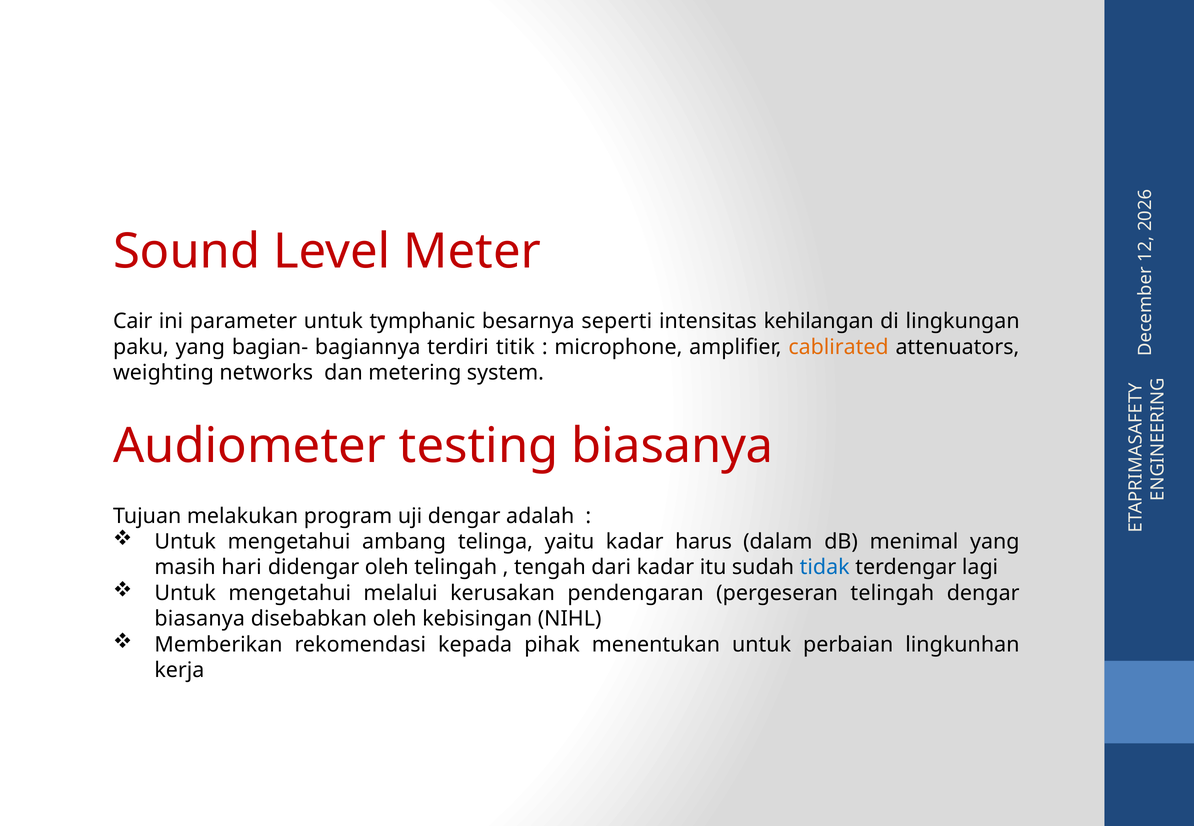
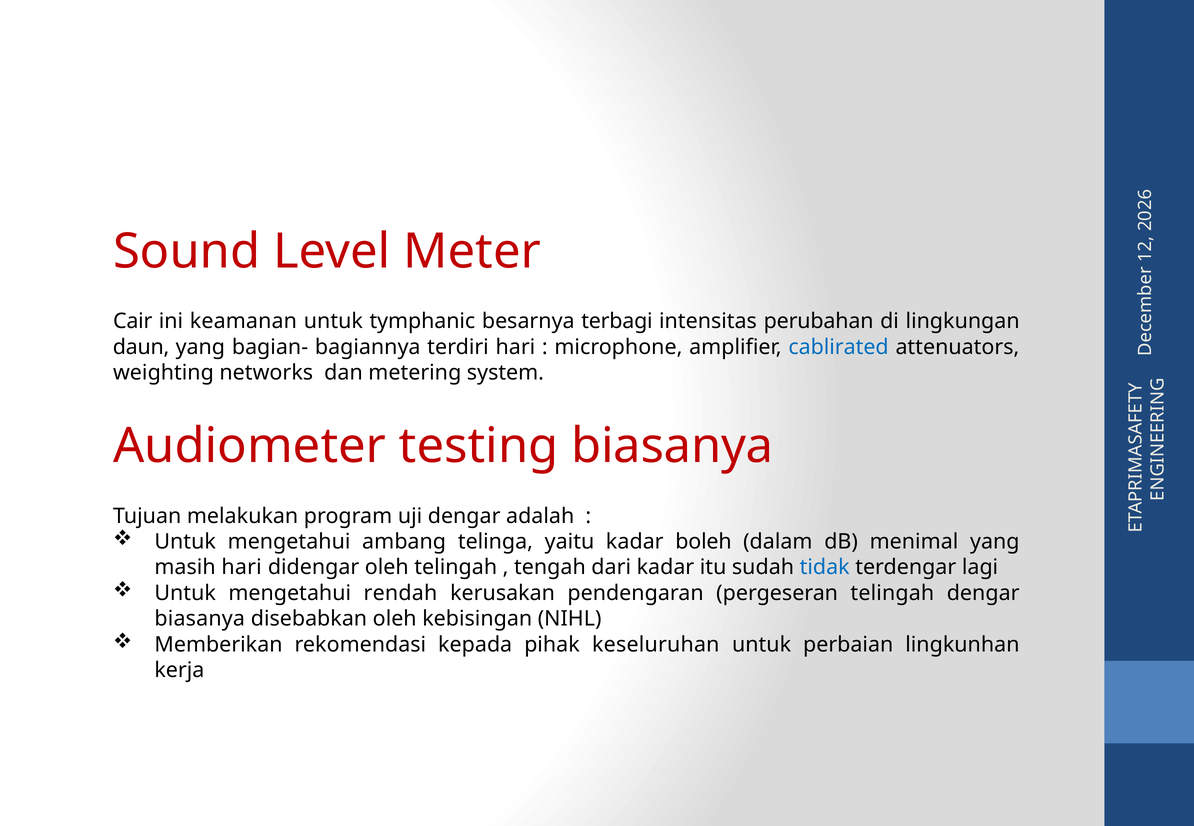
parameter: parameter -> keamanan (243, 322)
seperti: seperti -> terbagi (617, 322)
kehilangan: kehilangan -> perubahan (819, 322)
paku: paku -> daun (141, 347)
terdiri titik: titik -> hari (515, 347)
cablirated colour: orange -> blue (839, 347)
harus: harus -> boleh (704, 542)
melalui: melalui -> rendah (400, 594)
menentukan: menentukan -> keseluruhan (656, 645)
